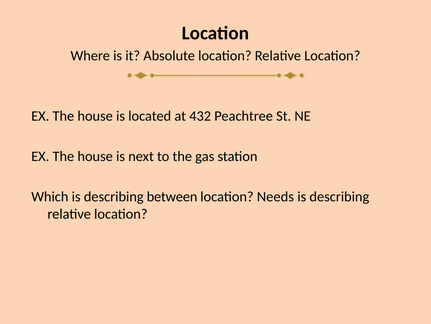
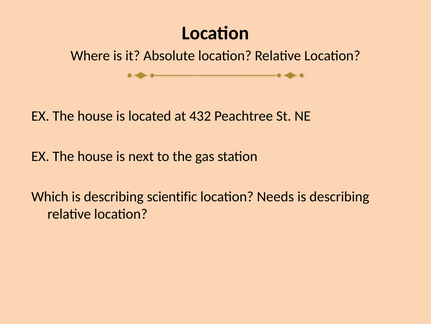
between: between -> scientific (172, 196)
